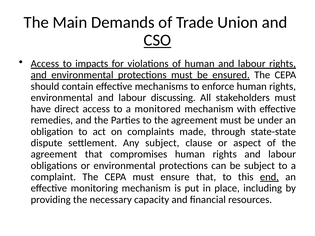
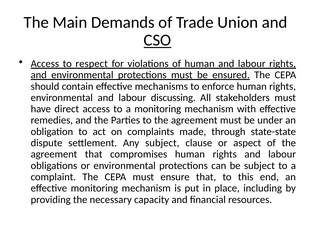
impacts: impacts -> respect (92, 64)
a monitored: monitored -> monitoring (158, 109)
end underline: present -> none (269, 177)
